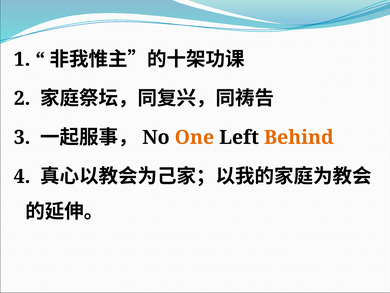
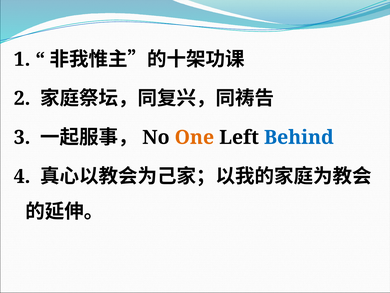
Behind colour: orange -> blue (299, 137)
